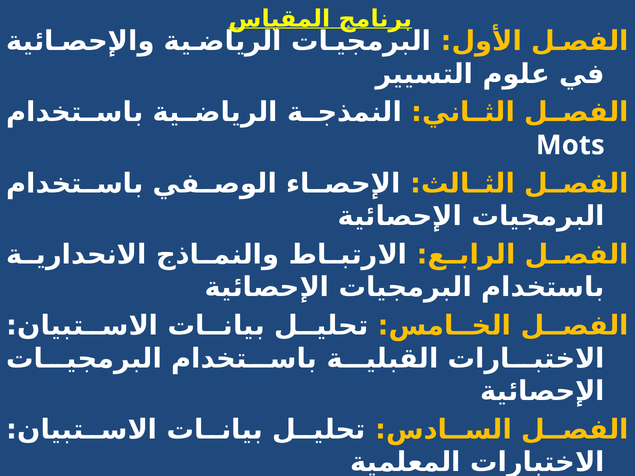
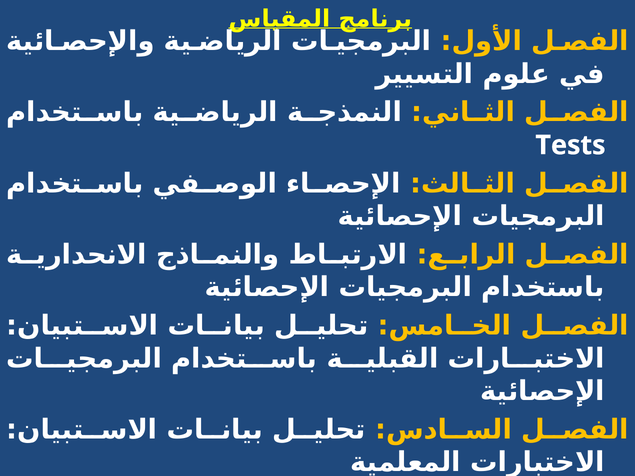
Mots: Mots -> Tests (570, 145)
